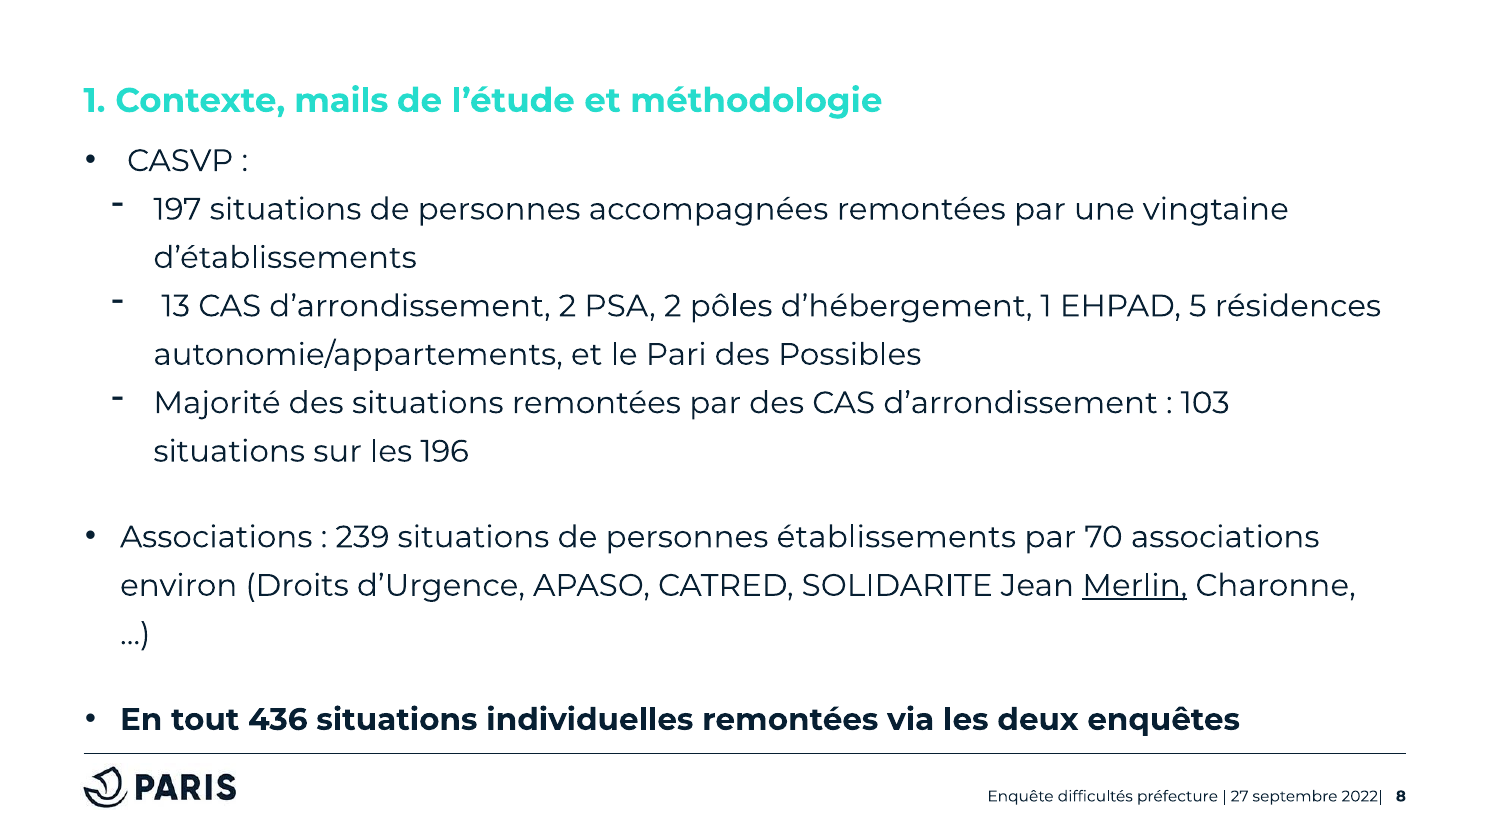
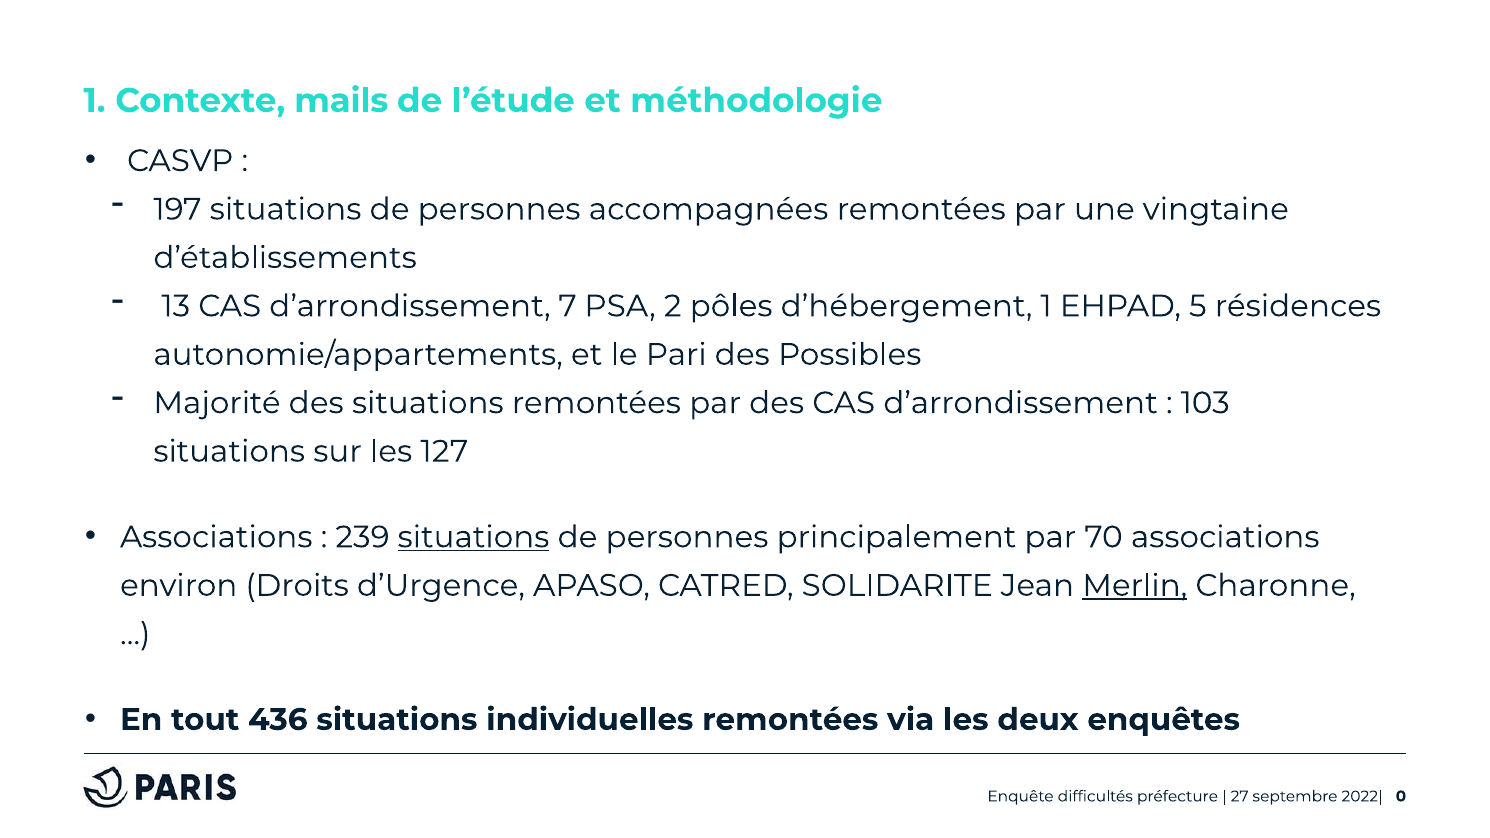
d’arrondissement 2: 2 -> 7 (568, 306)
196: 196 -> 127 (444, 451)
situations underline: none -> present (473, 537)
établissements: établissements -> principalement (896, 537)
8: 8 -> 0 (1401, 796)
